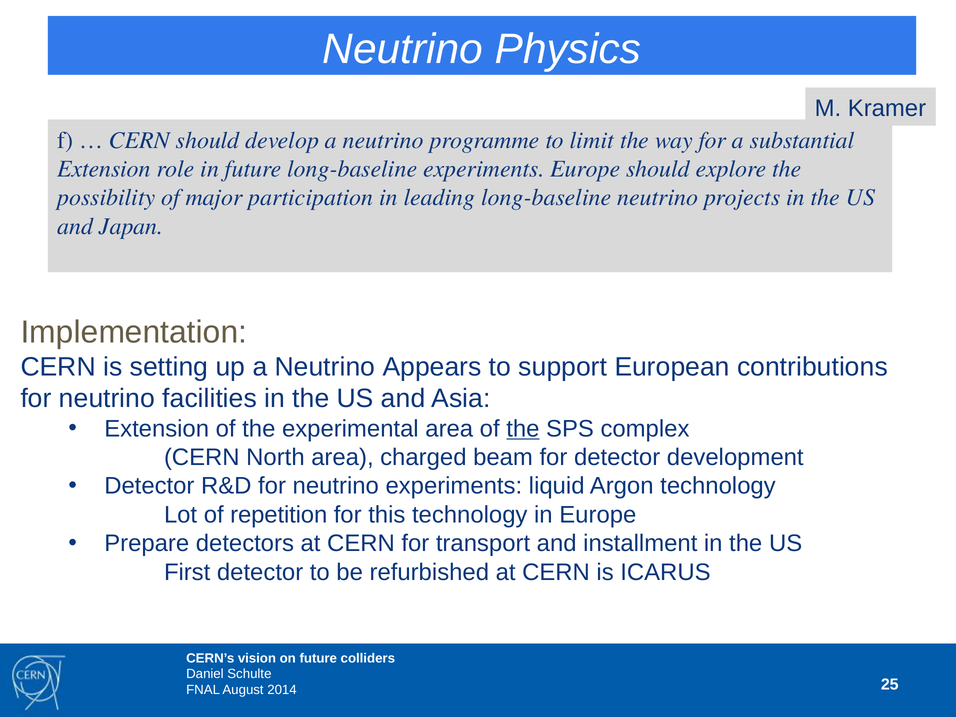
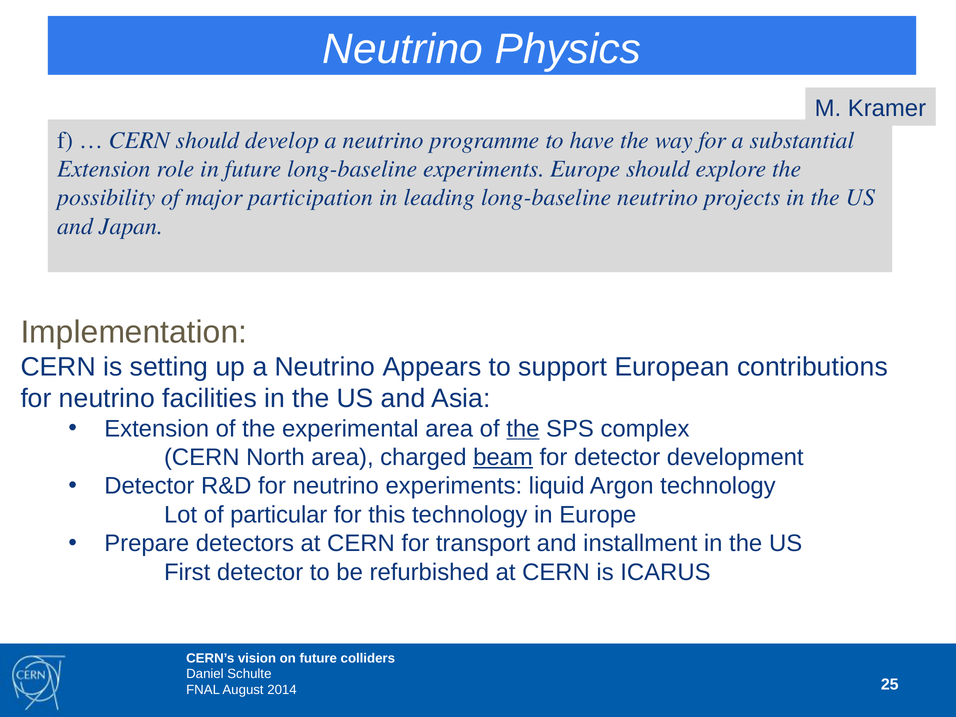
limit: limit -> have (592, 140)
beam underline: none -> present (503, 457)
repetition: repetition -> particular (279, 515)
